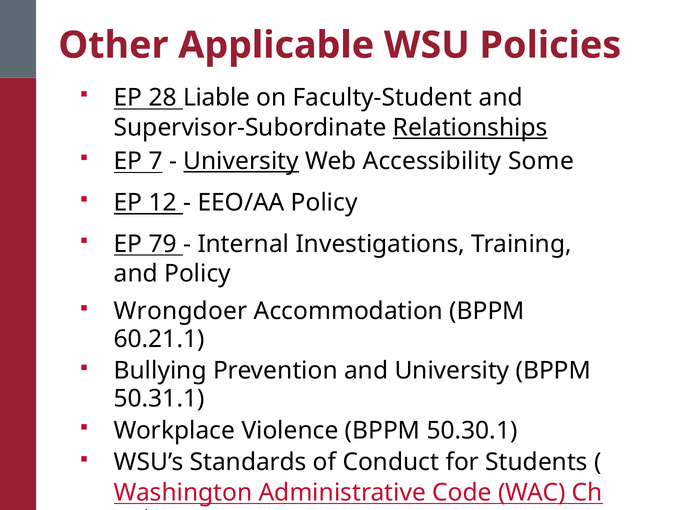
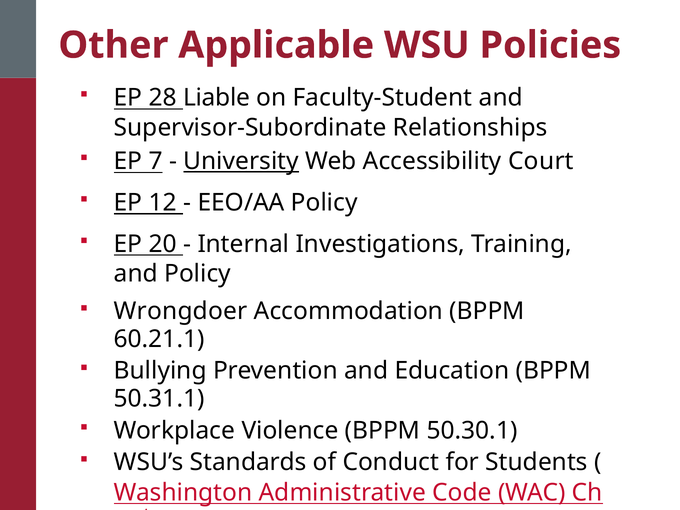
Relationships underline: present -> none (470, 127)
Some: Some -> Court (541, 161)
79: 79 -> 20 (163, 244)
and University: University -> Education (452, 371)
